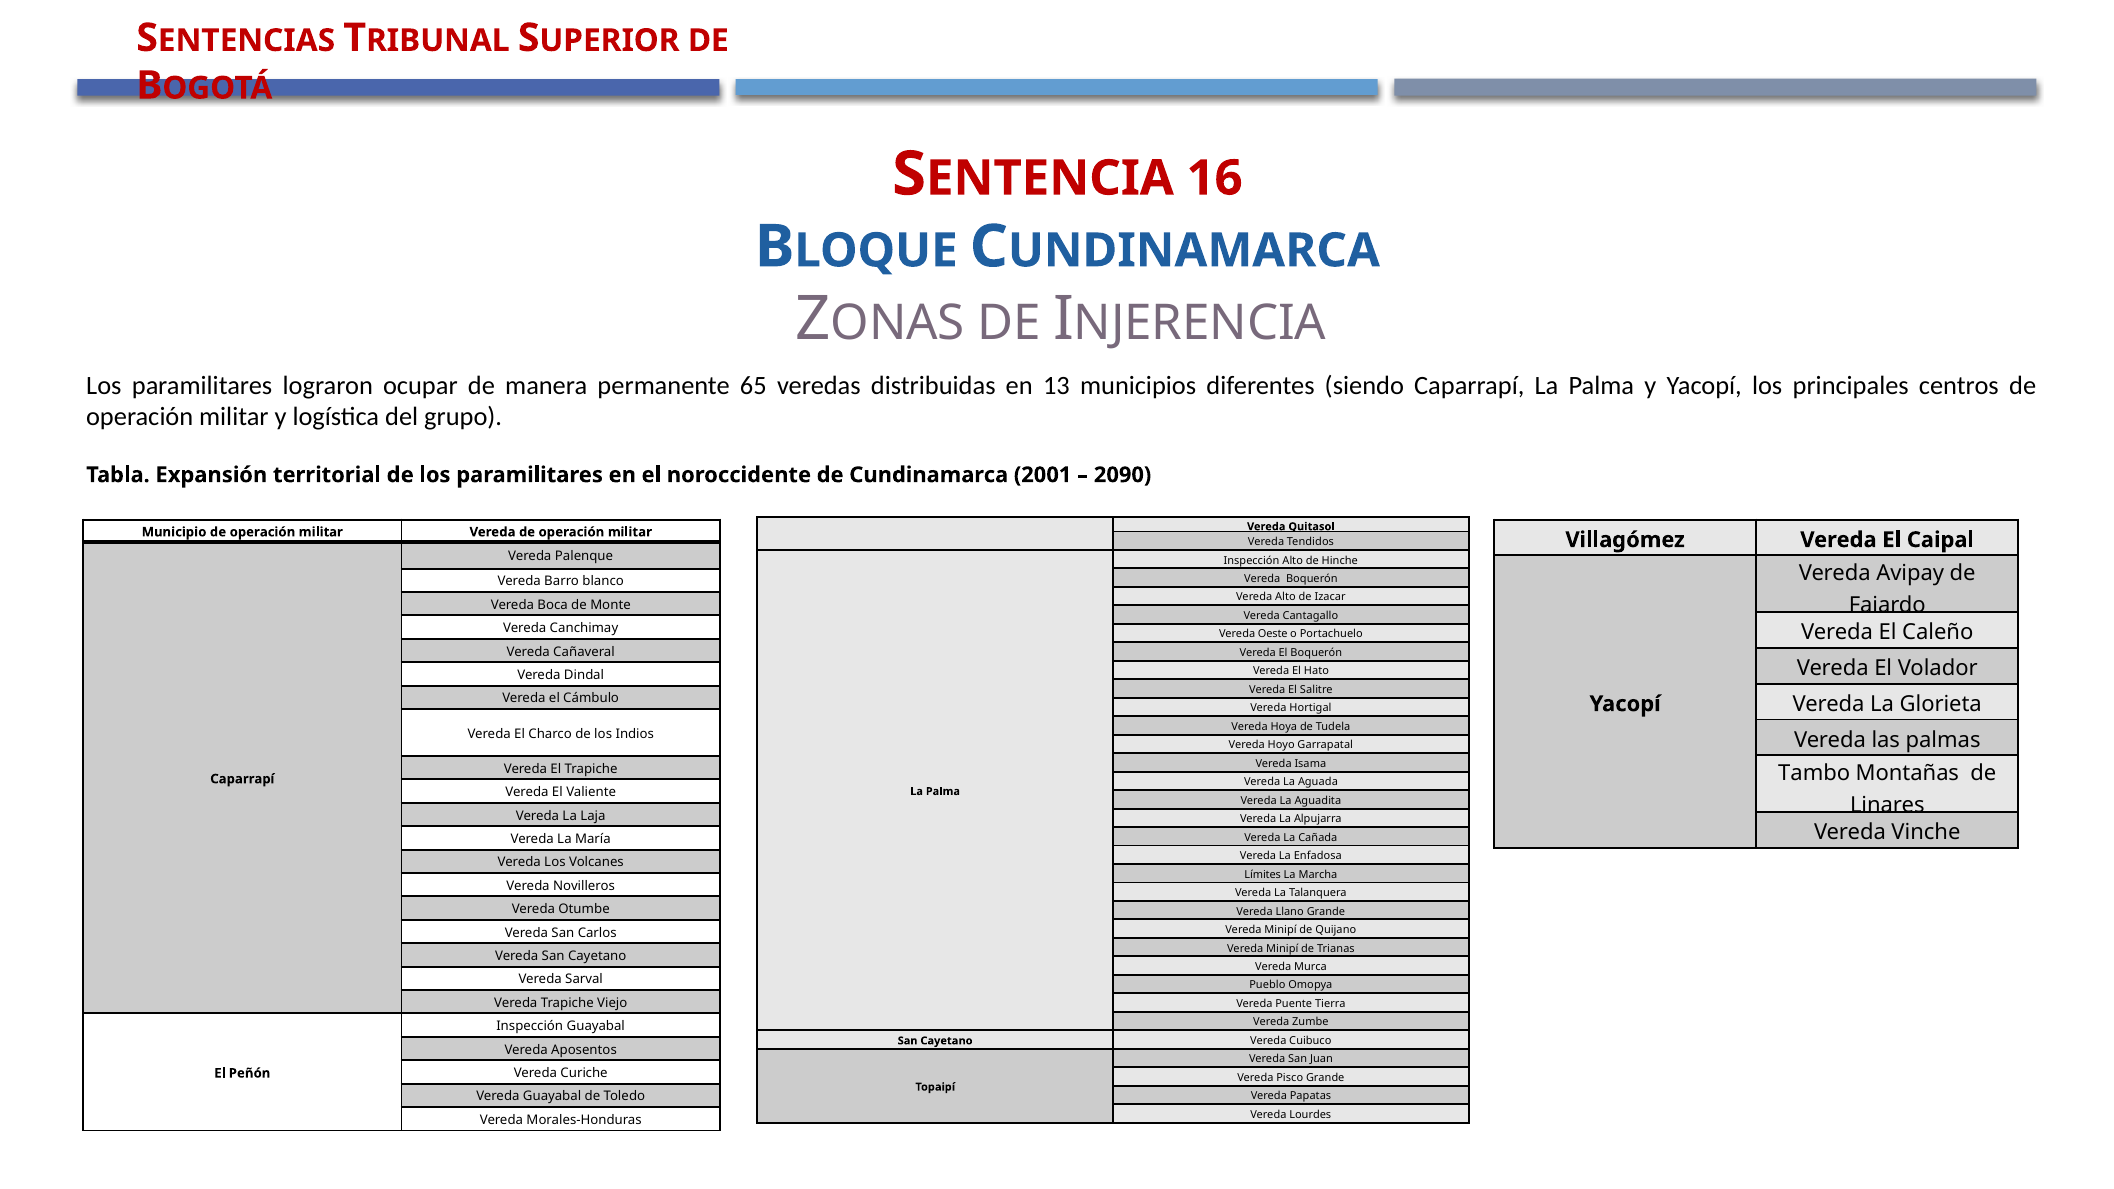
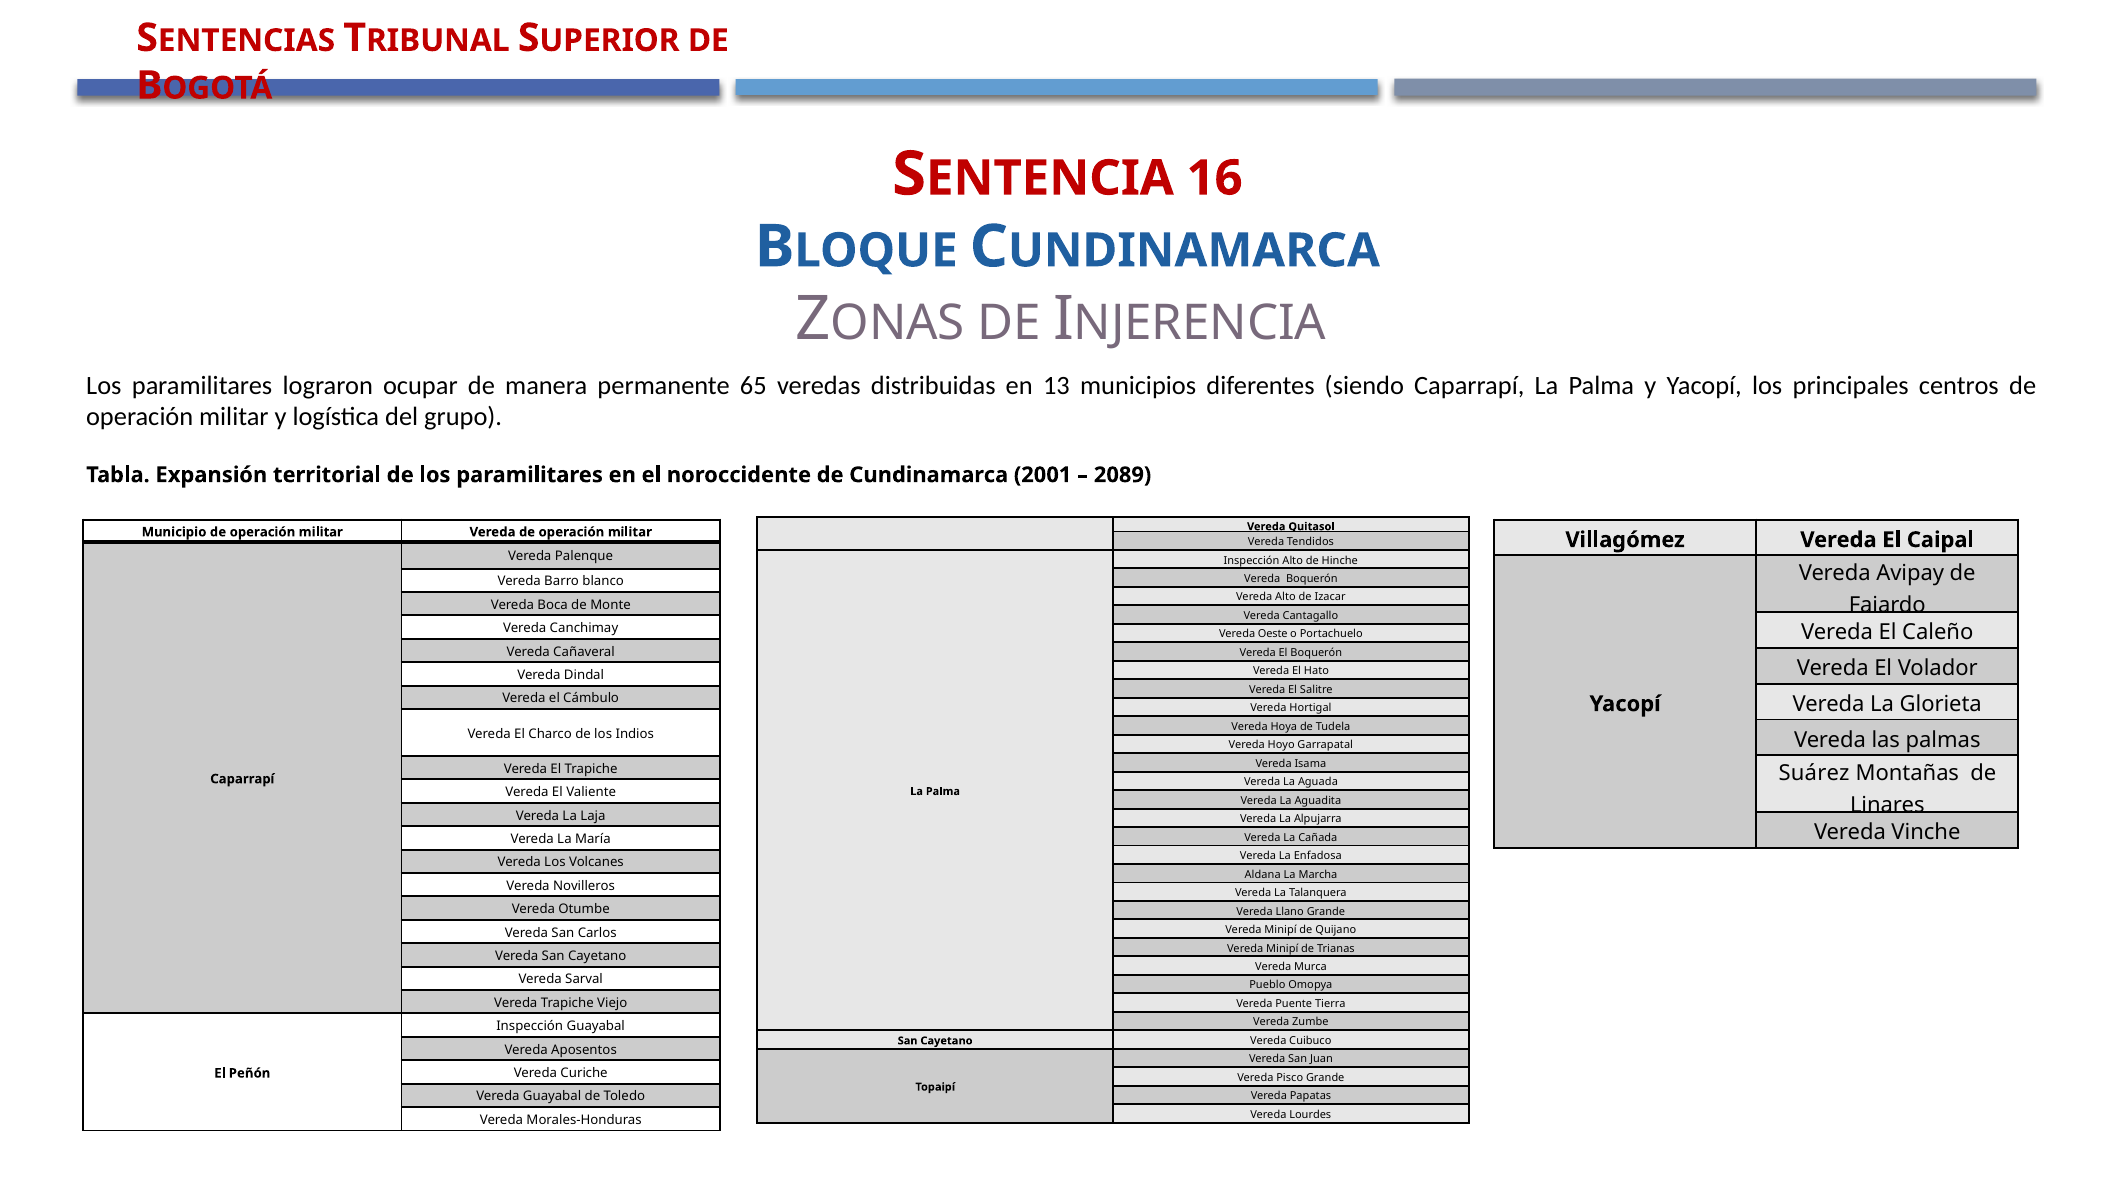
2090: 2090 -> 2089 (1123, 475)
Tambo: Tambo -> Suárez (1814, 774)
Límites: Límites -> Aldana (1263, 875)
